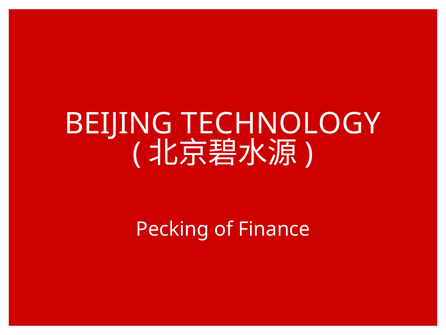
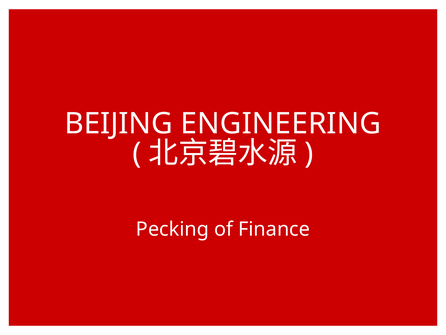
TECHNOLOGY: TECHNOLOGY -> ENGINEERING (281, 123)
